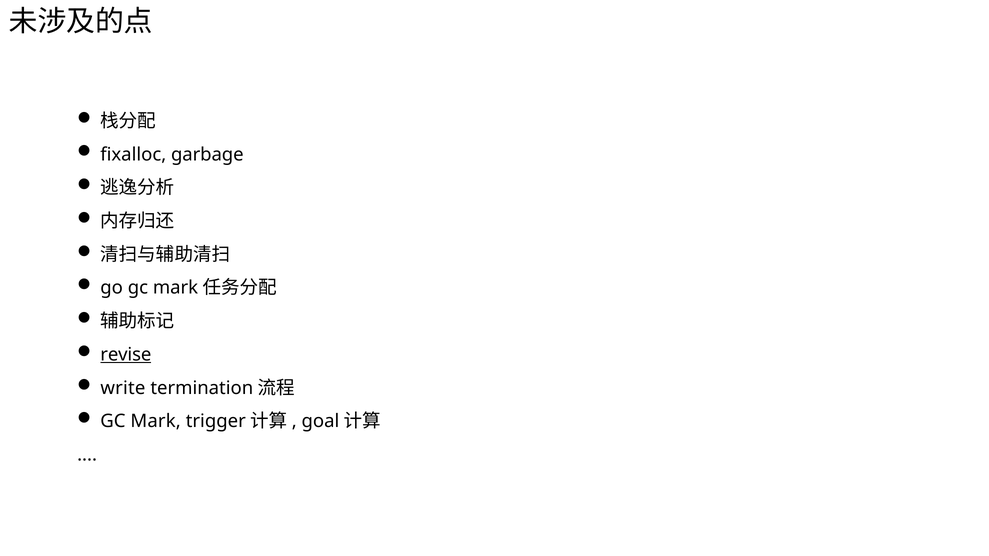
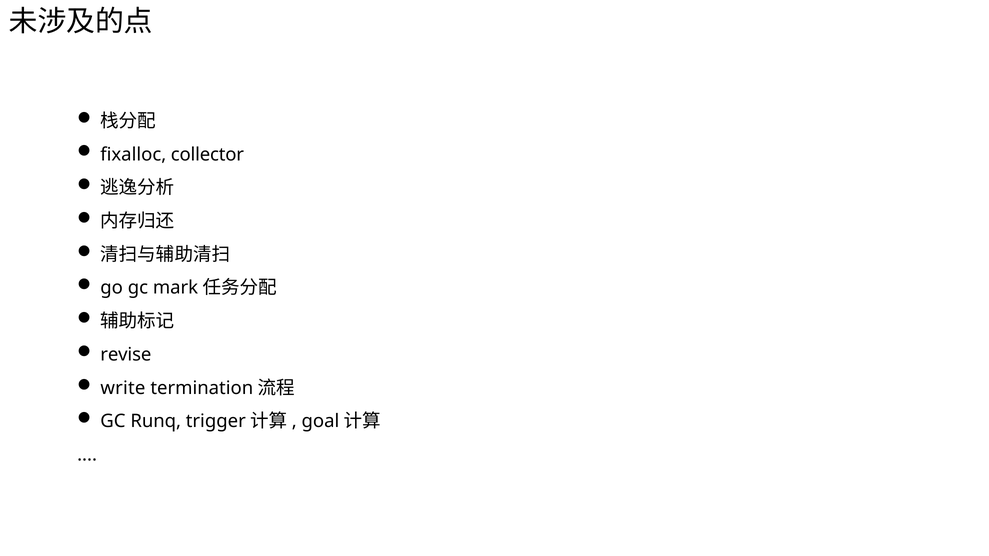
garbage: garbage -> collector (207, 154)
revise underline: present -> none (126, 355)
Mark: Mark -> Runq (156, 422)
